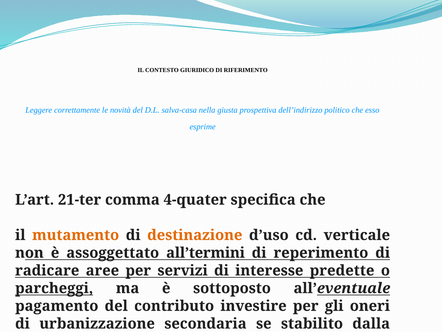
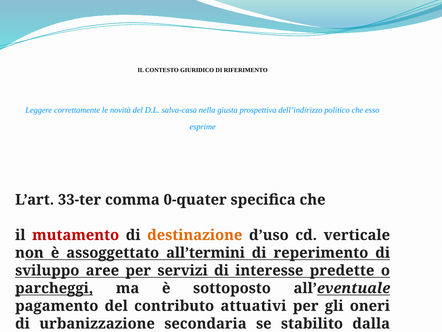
21-ter: 21-ter -> 33-ter (80, 199)
4-quater: 4-quater -> 0-quater (195, 199)
mutamento colour: orange -> red (76, 235)
radicare: radicare -> sviluppo (47, 270)
investire: investire -> attuativi (253, 306)
